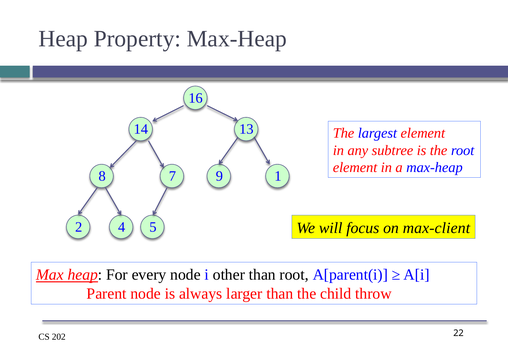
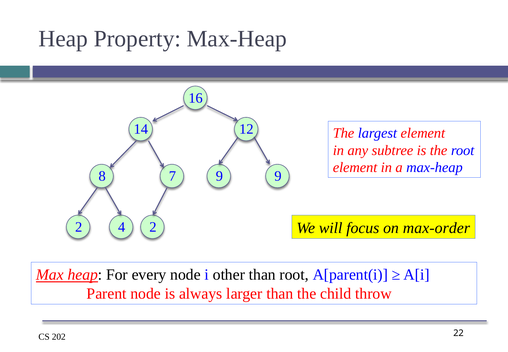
13: 13 -> 12 (246, 129)
9 1: 1 -> 9 (278, 176)
4 5: 5 -> 2 (153, 227)
max-client: max-client -> max-order (436, 228)
